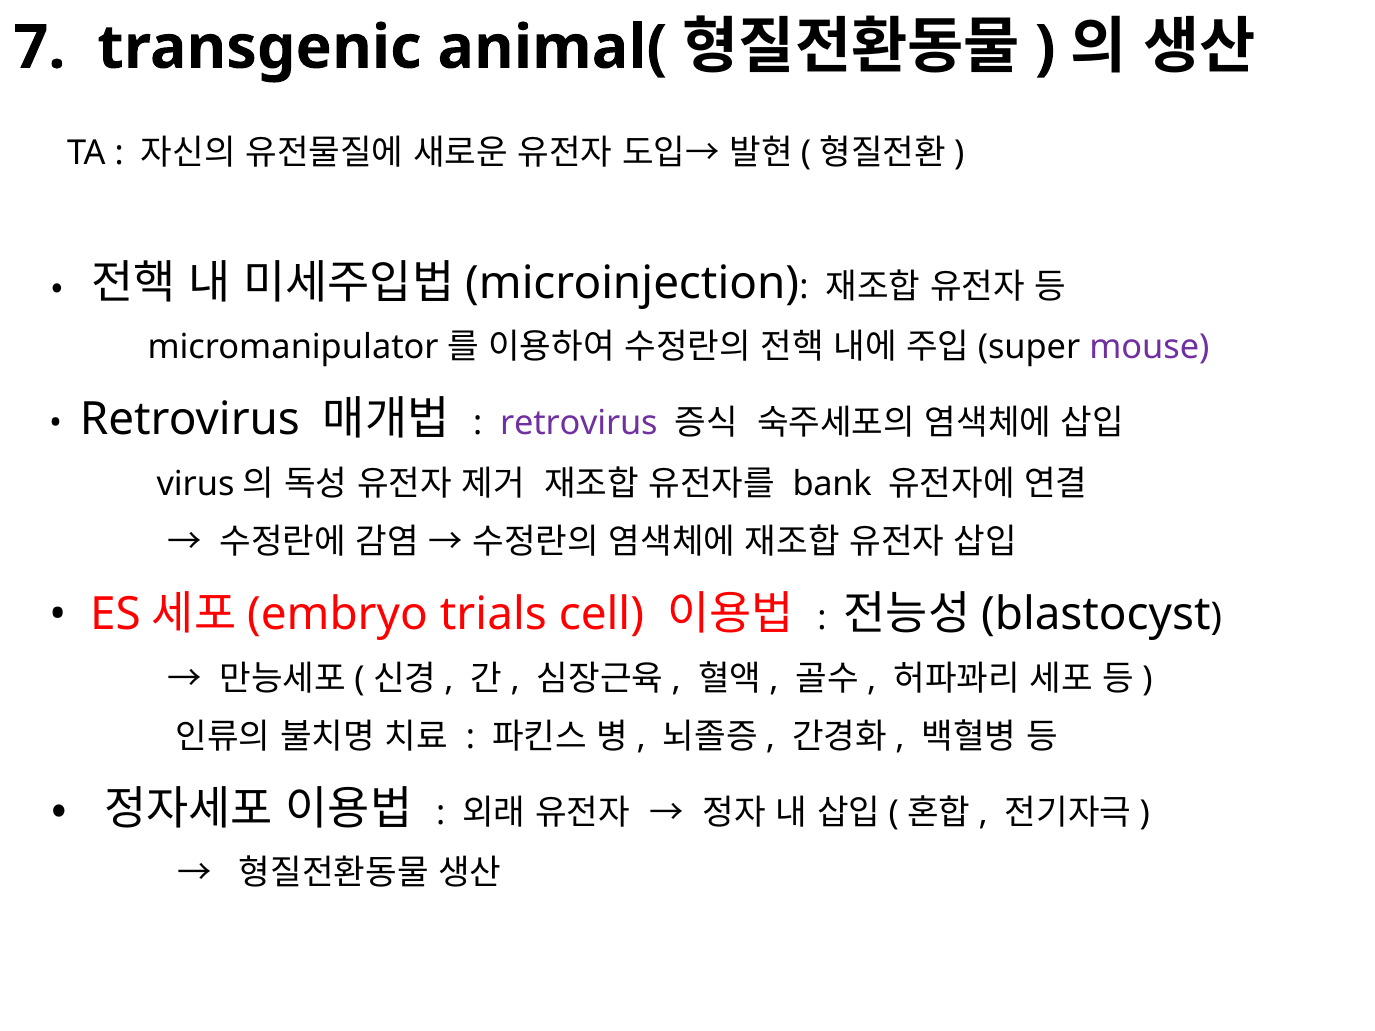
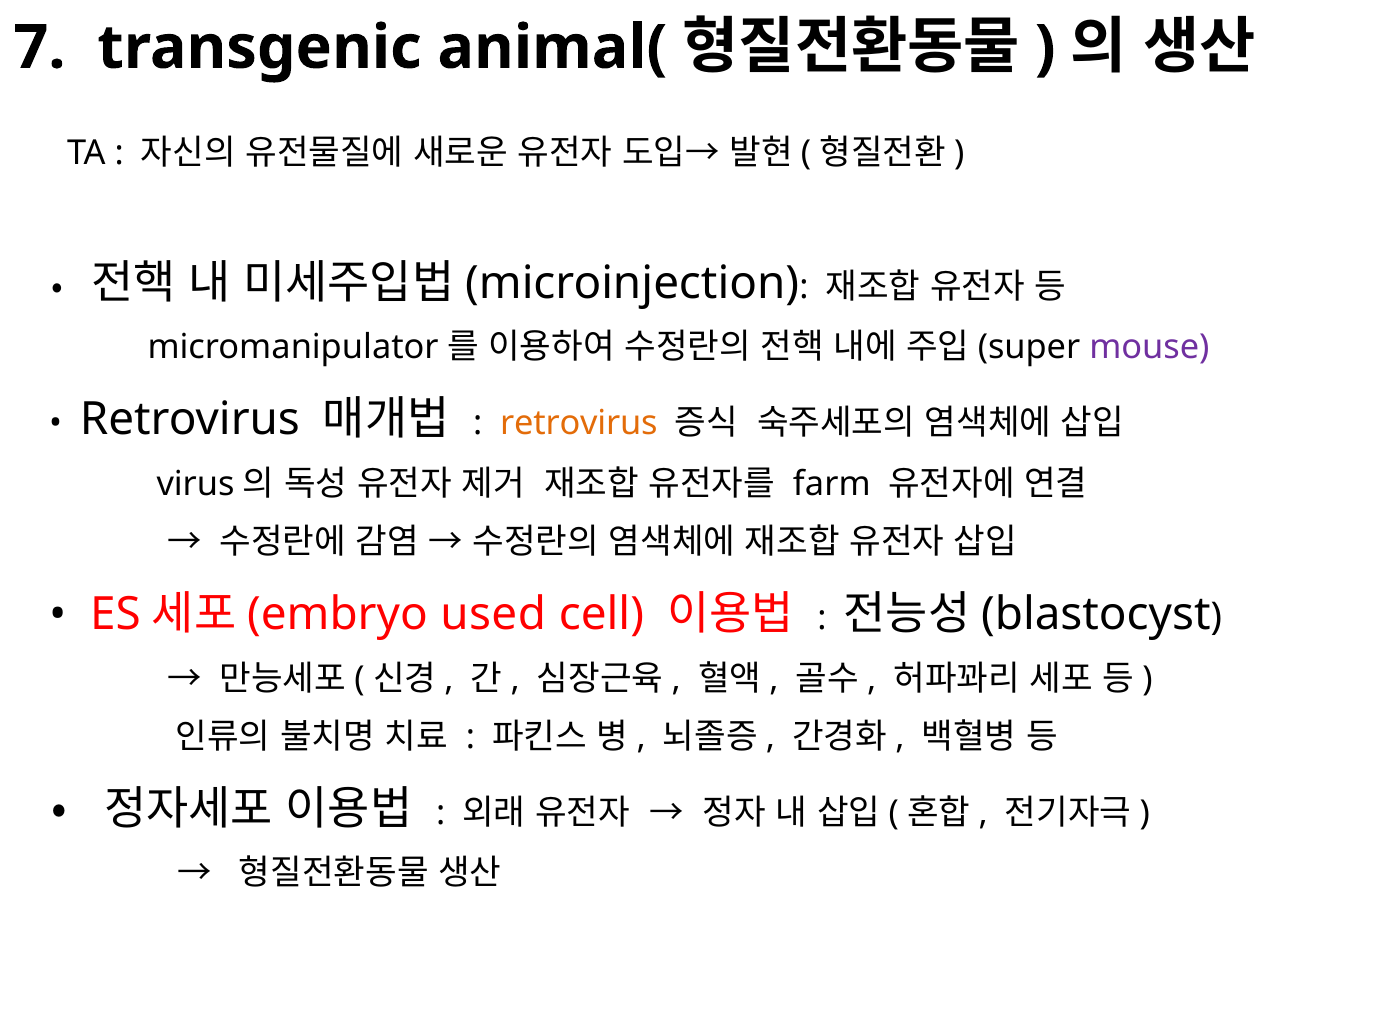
retrovirus colour: purple -> orange (579, 423)
bank: bank -> farm (832, 484)
trials: trials -> used (493, 614)
